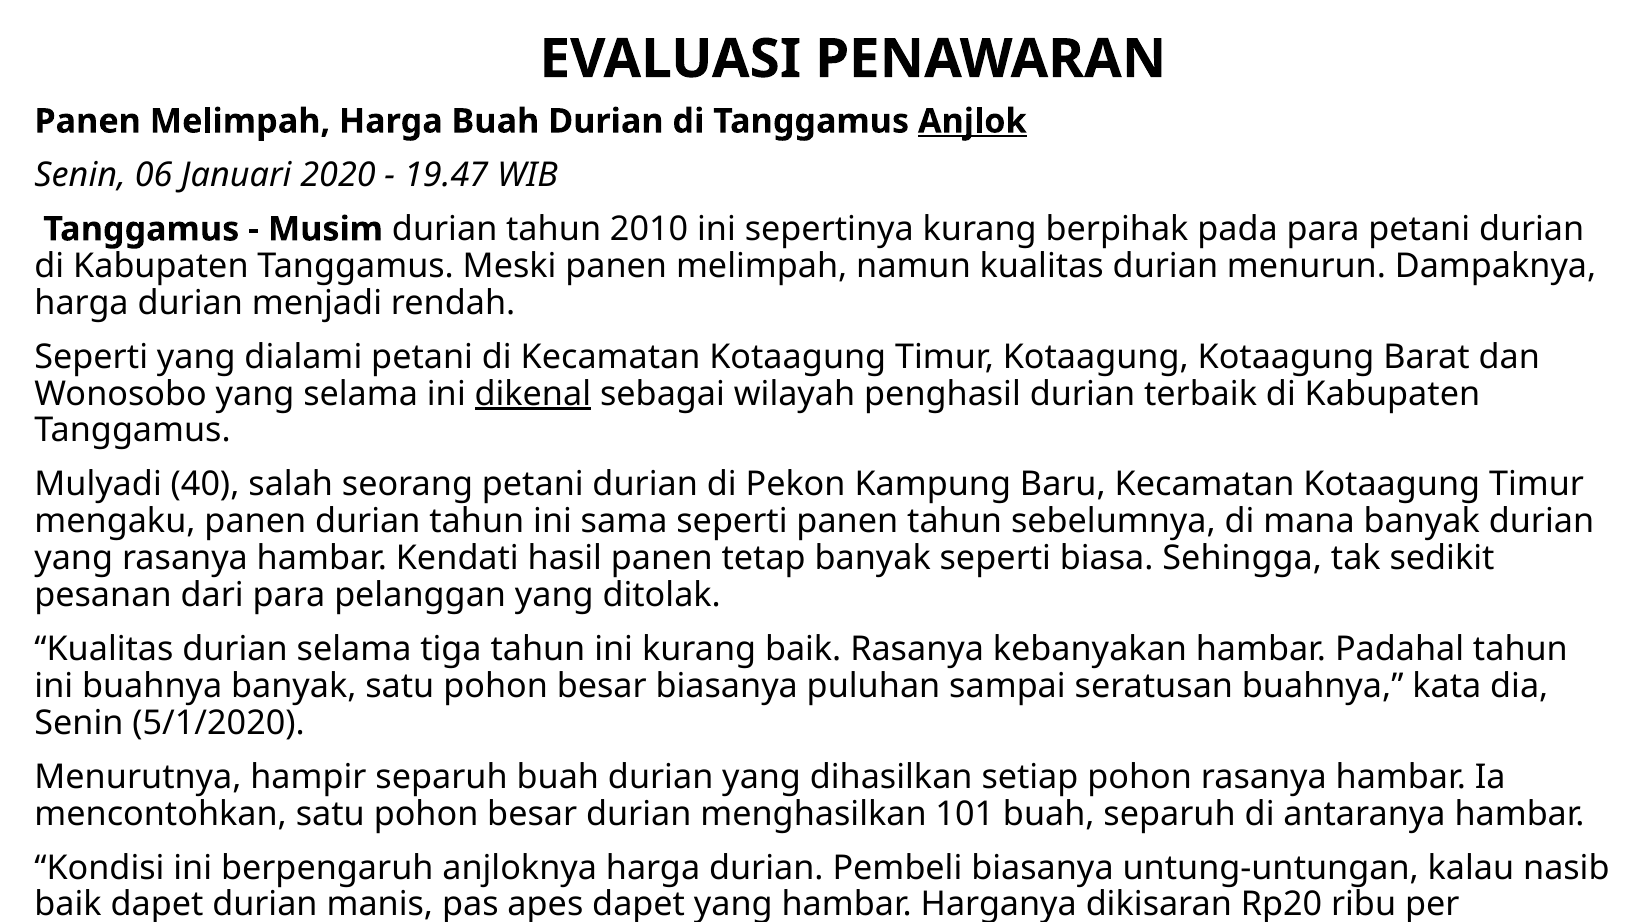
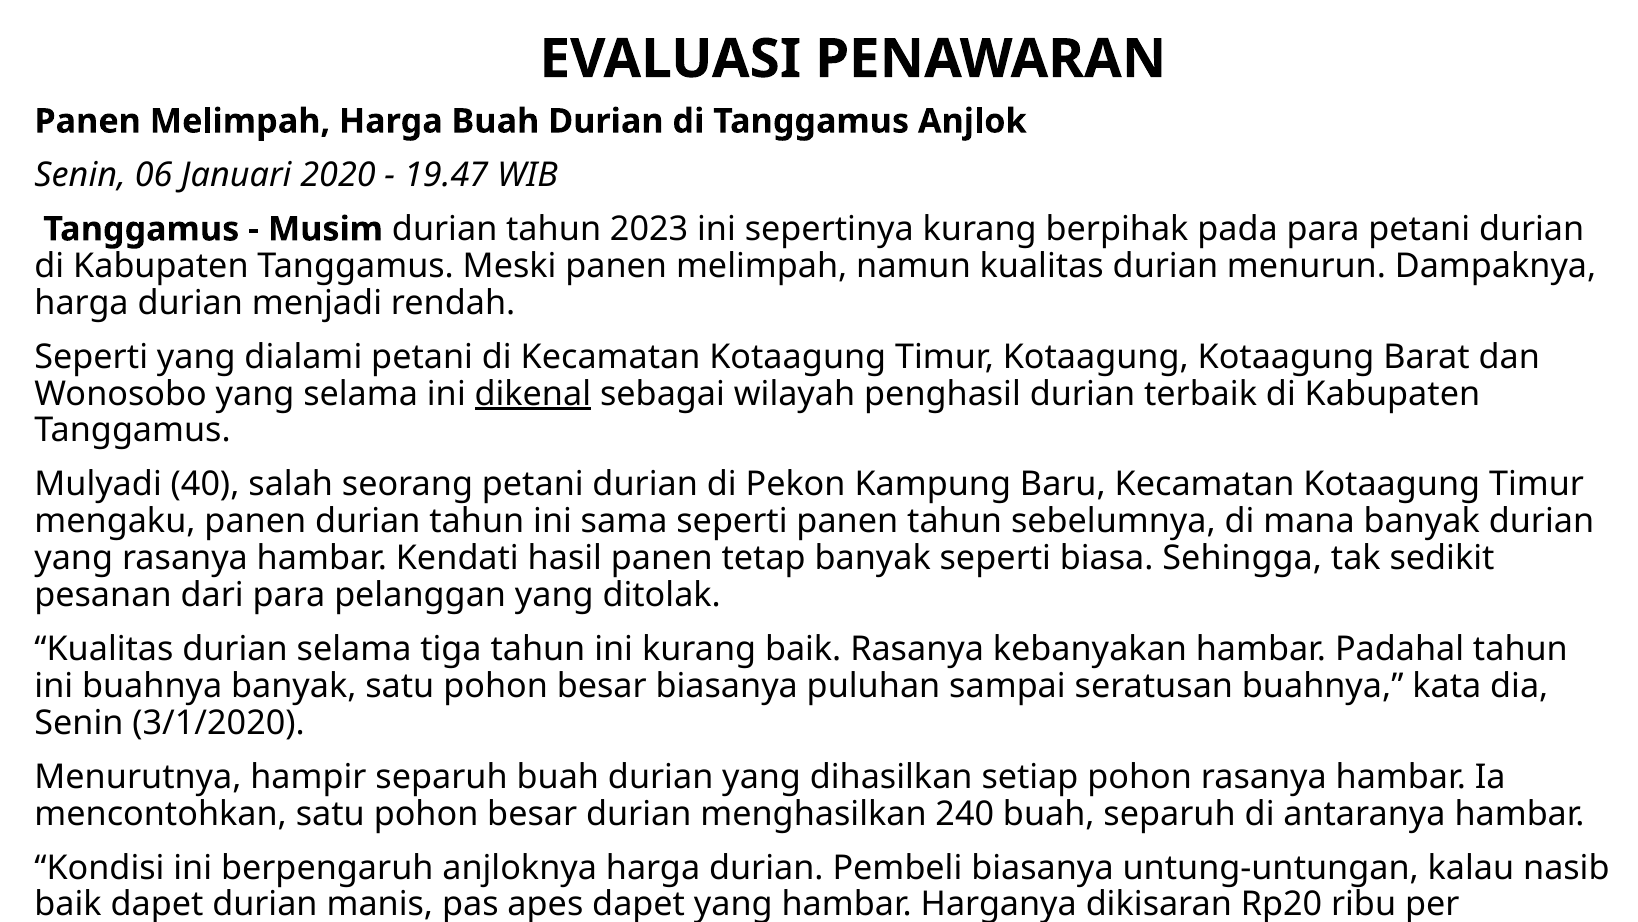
Anjlok underline: present -> none (972, 121)
2010: 2010 -> 2023 (649, 229)
5/1/2020: 5/1/2020 -> 3/1/2020 (219, 723)
101: 101 -> 240 (965, 813)
